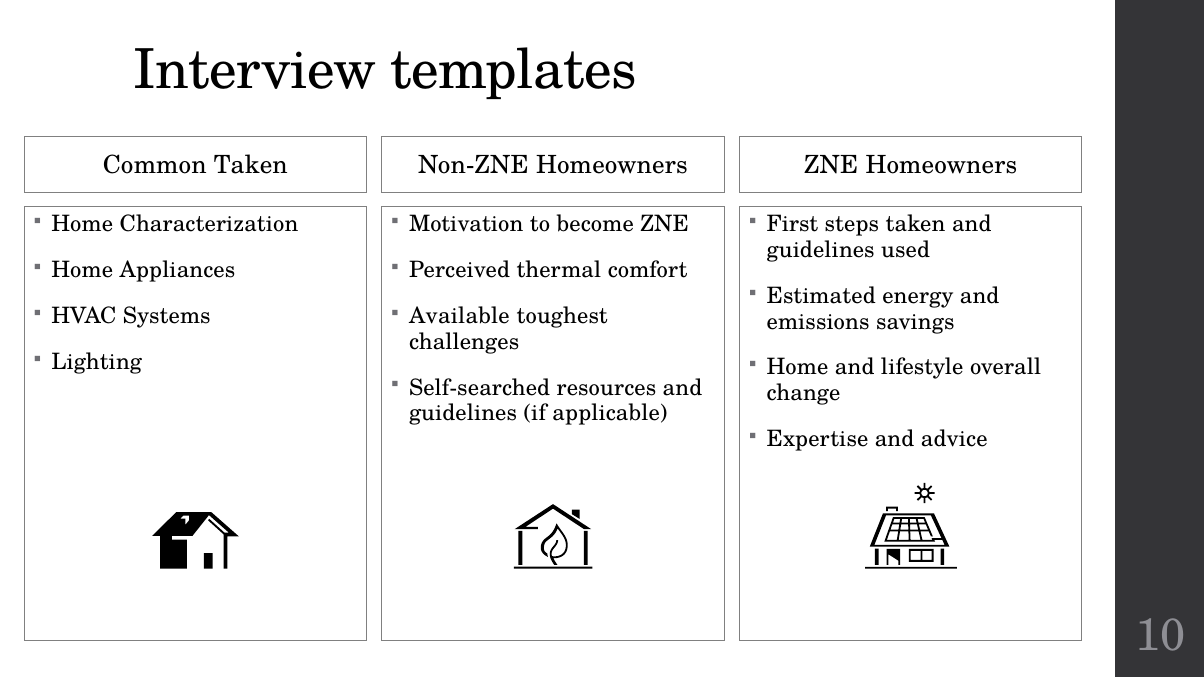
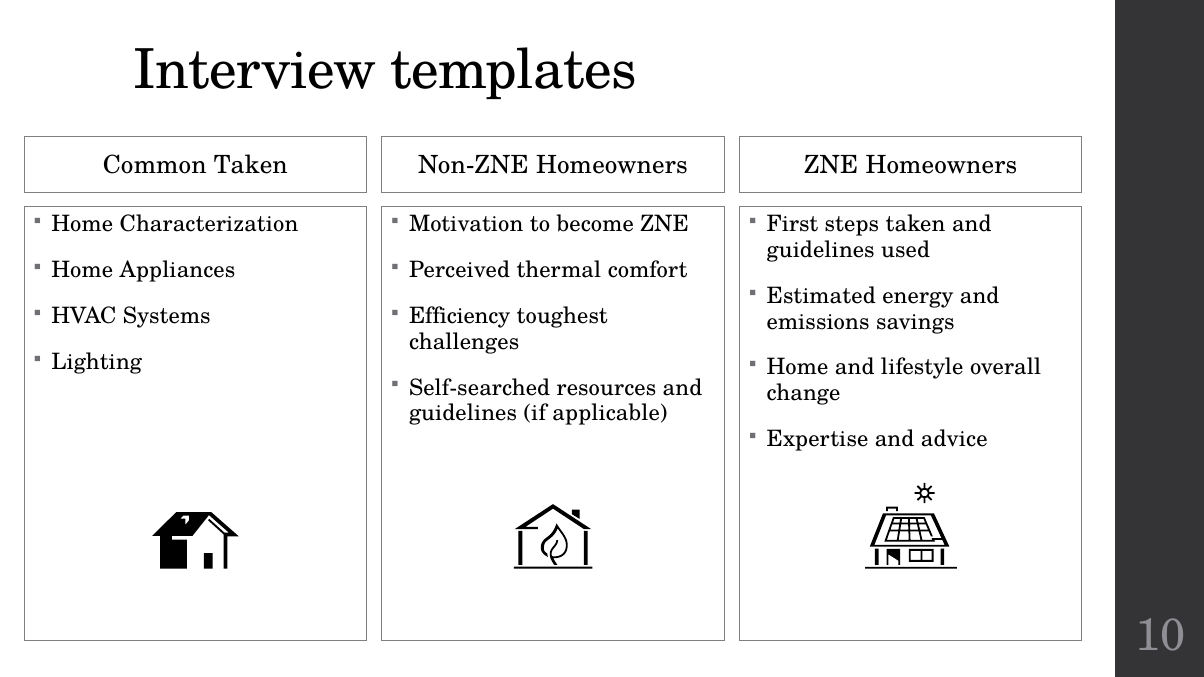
Available: Available -> Efficiency (460, 316)
